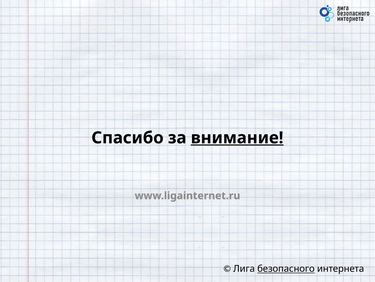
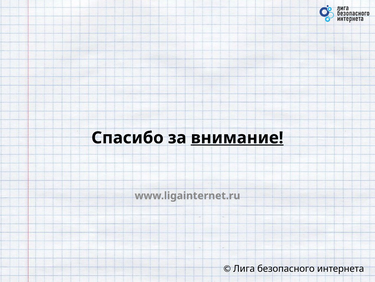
безопасного underline: present -> none (286, 268)
